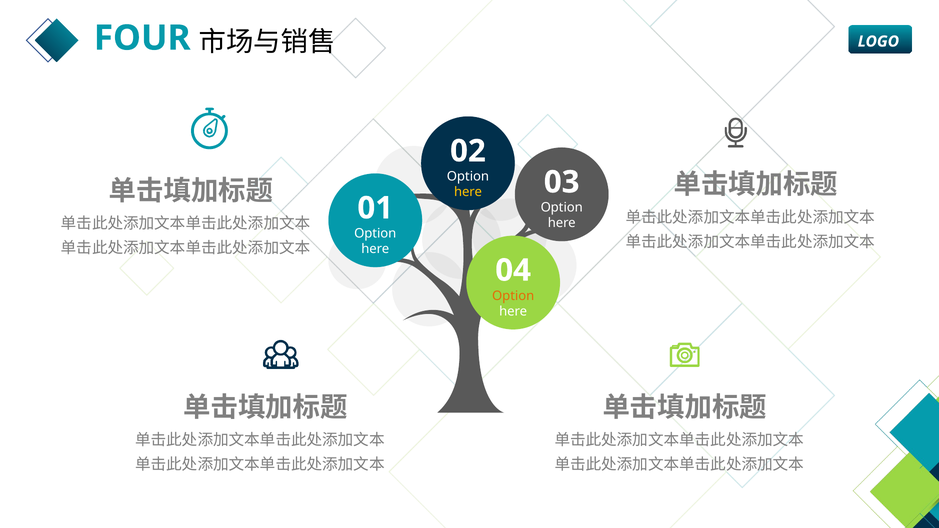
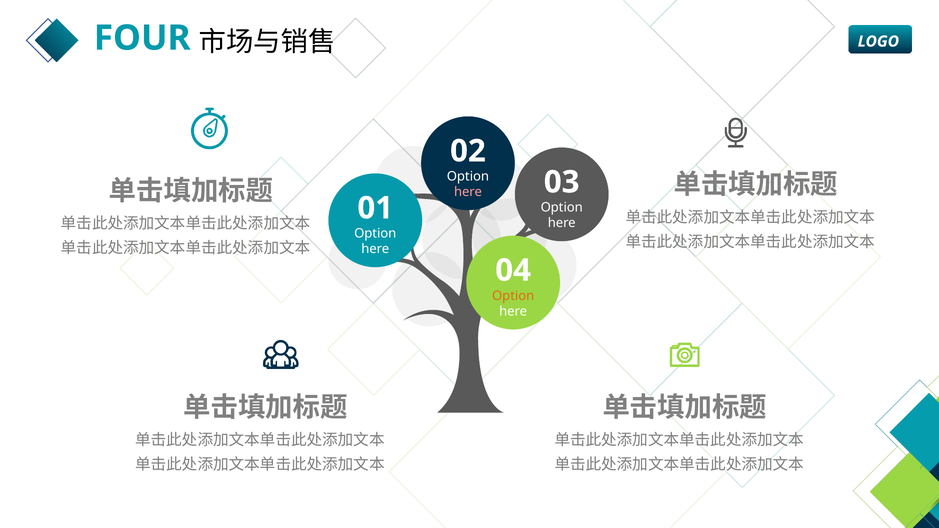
here colour: yellow -> pink (468, 192)
